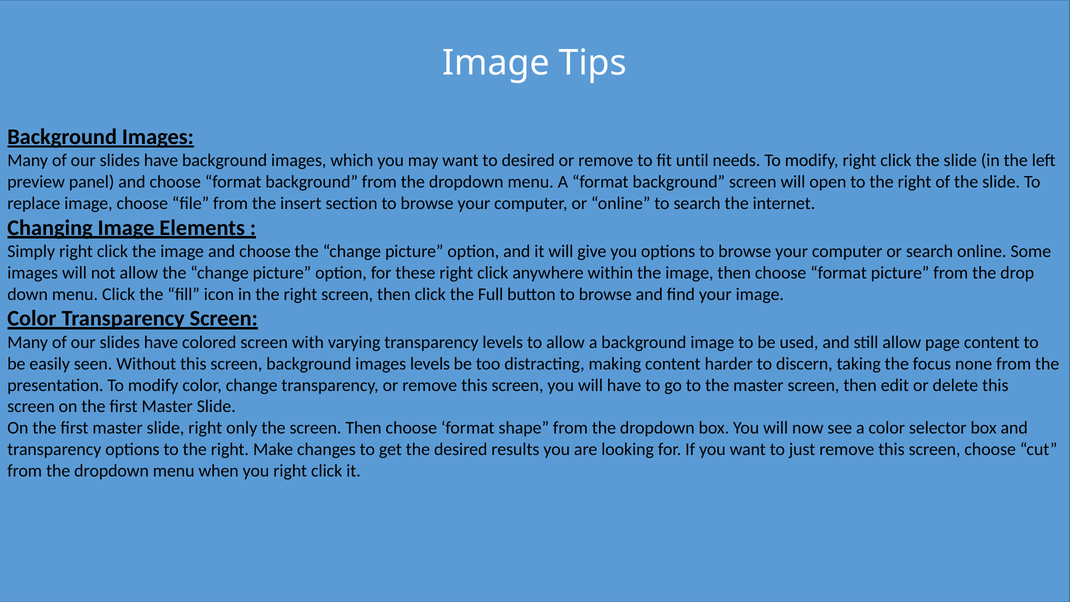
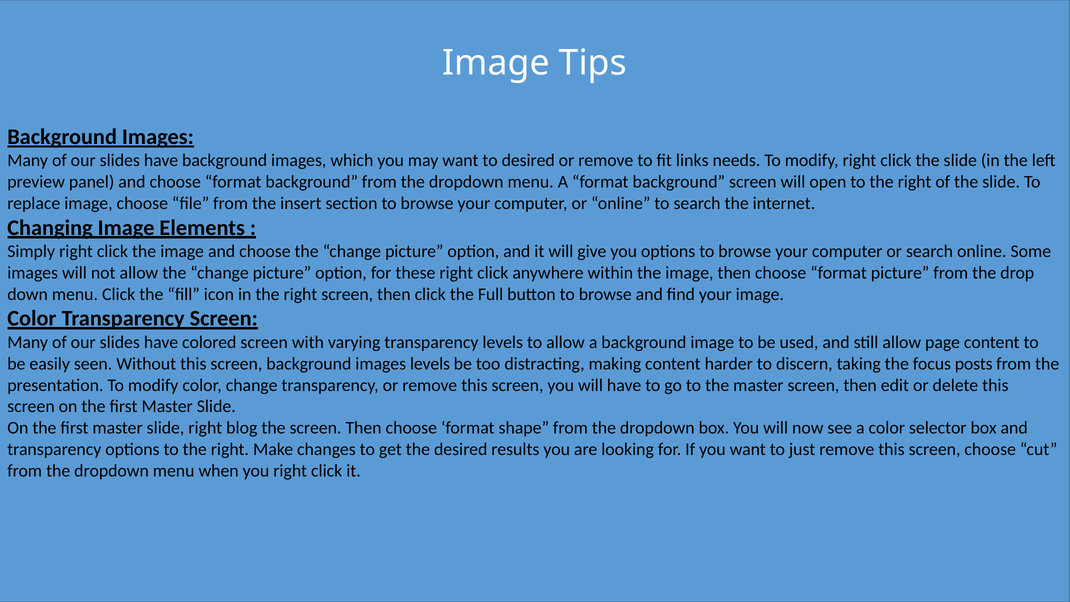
until: until -> links (692, 160)
none: none -> posts (974, 364)
only: only -> blog (242, 428)
